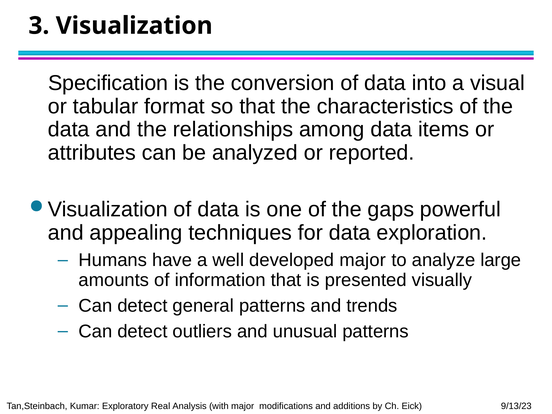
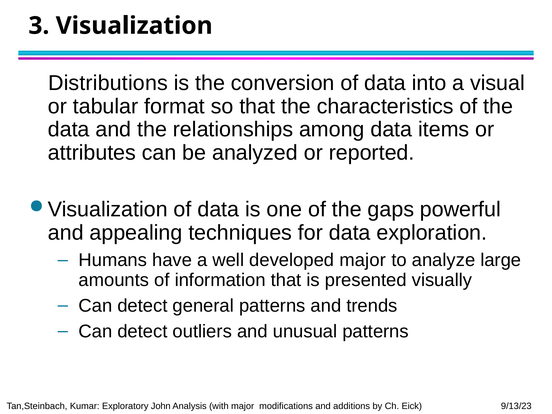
Specification: Specification -> Distributions (108, 83)
Real: Real -> John (161, 406)
